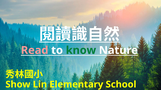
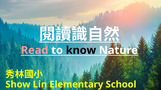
know colour: green -> black (81, 51)
